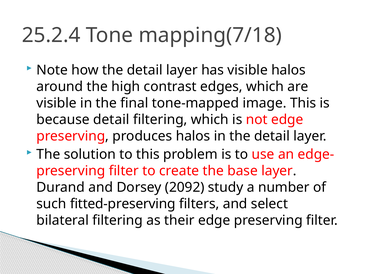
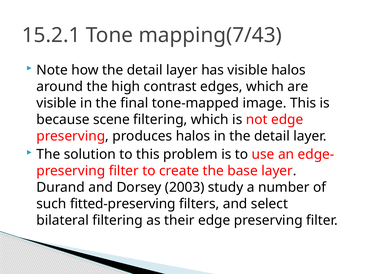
25.2.4: 25.2.4 -> 15.2.1 (51, 35)
mapping(7/18: mapping(7/18 -> mapping(7/43 (210, 35)
because detail: detail -> scene (111, 119)
2092: 2092 -> 2003 (185, 187)
